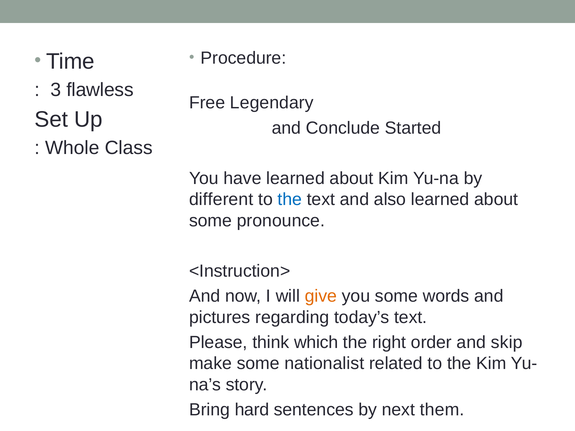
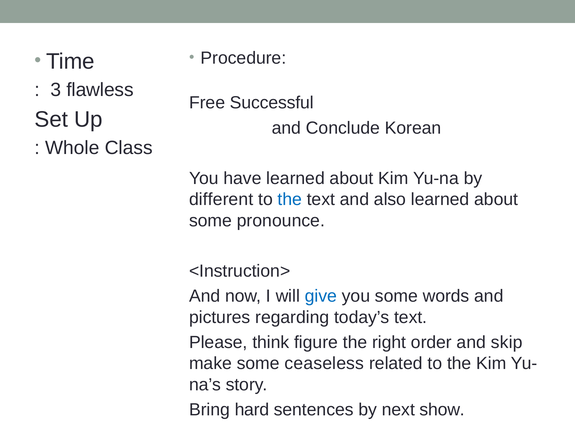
Legendary: Legendary -> Successful (272, 103)
Started: Started -> Korean (413, 128)
give colour: orange -> blue (321, 296)
which: which -> figure (316, 343)
nationalist: nationalist -> ceaseless (324, 364)
them: them -> show (442, 410)
